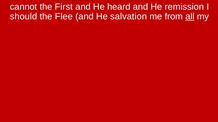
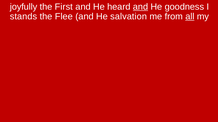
cannot: cannot -> joyfully (24, 7)
and underline: none -> present (141, 7)
remission: remission -> goodness (184, 7)
should: should -> stands (24, 17)
